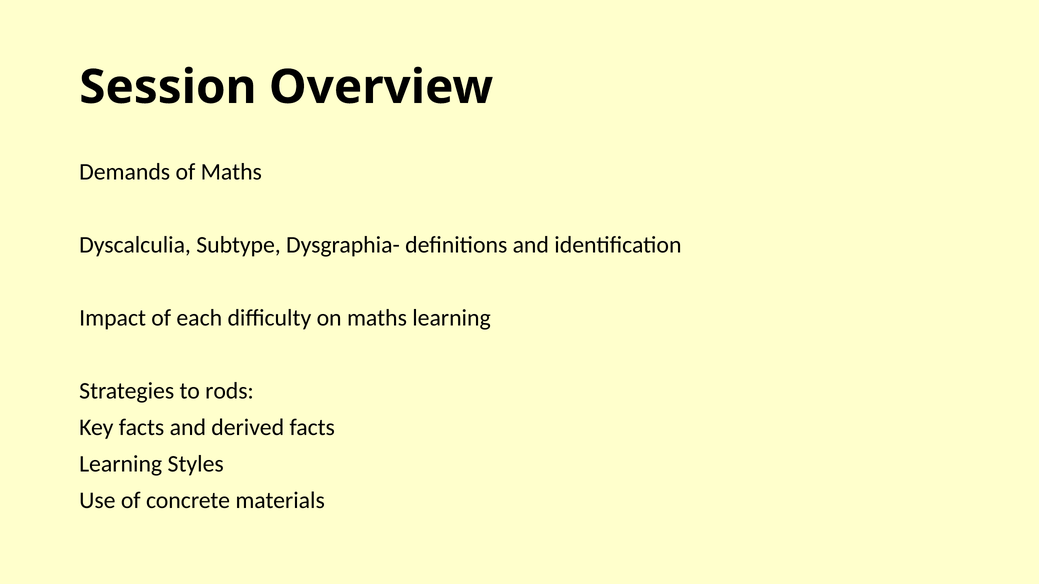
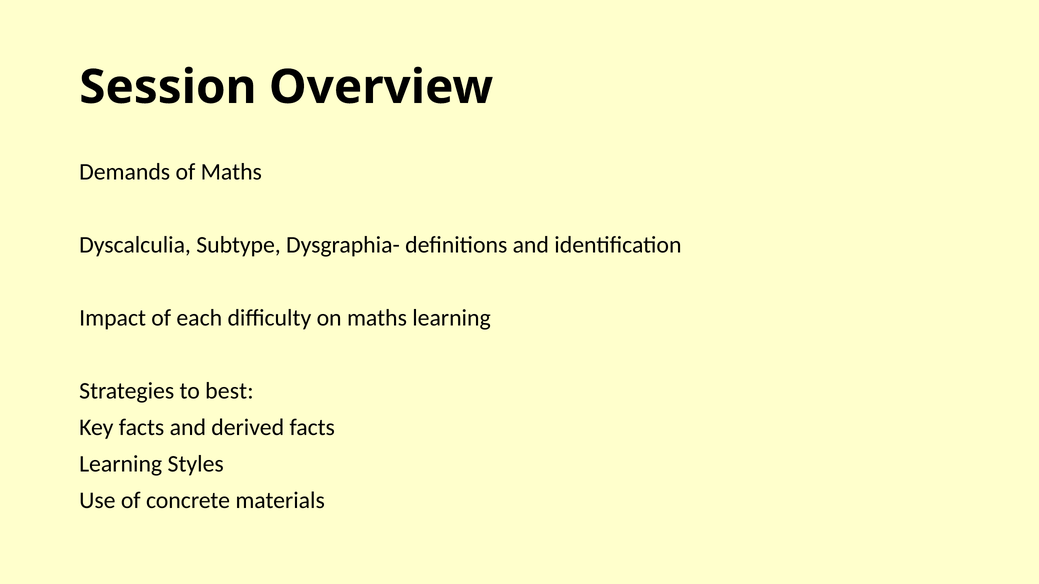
rods: rods -> best (229, 391)
